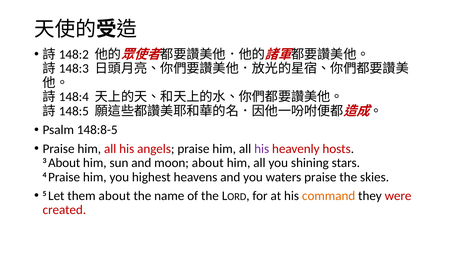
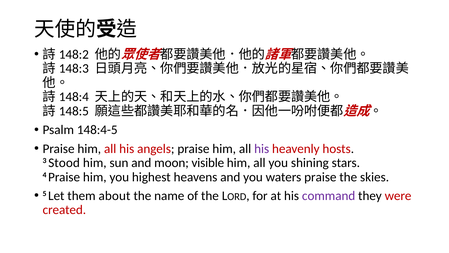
148:8-5: 148:8-5 -> 148:4-5 (97, 130)
3 About: About -> Stood (64, 163)
moon about: about -> visible (208, 163)
command colour: orange -> purple (329, 195)
